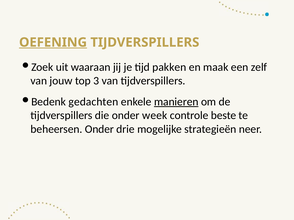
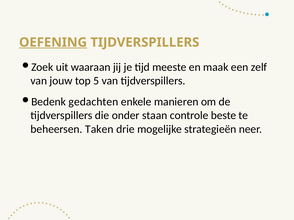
pakken: pakken -> meeste (169, 67)
3: 3 -> 5 (96, 81)
manieren underline: present -> none (176, 102)
week: week -> staan (155, 116)
beheersen Onder: Onder -> Taken (99, 129)
